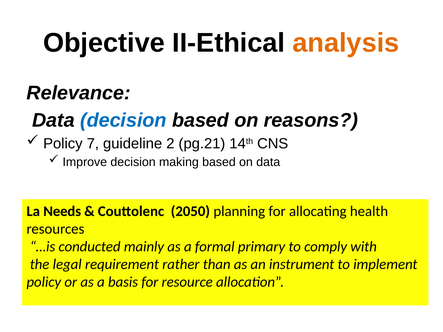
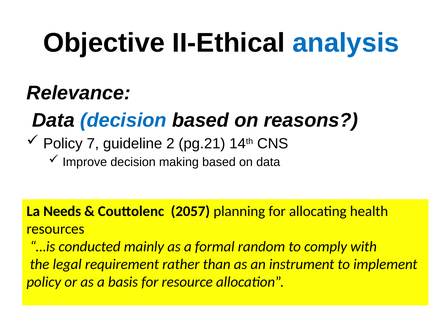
analysis colour: orange -> blue (346, 43)
2050: 2050 -> 2057 (190, 211)
primary: primary -> random (262, 247)
